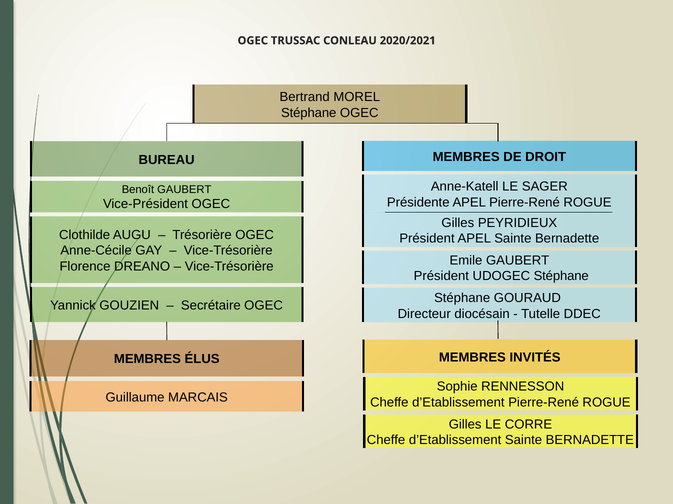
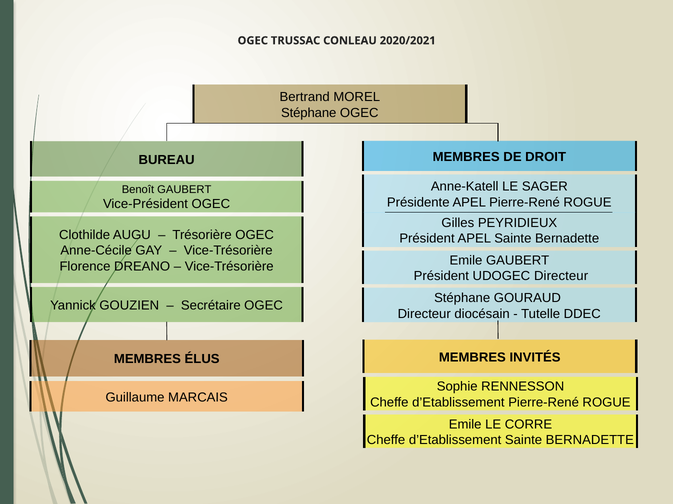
UDOGEC Stéphane: Stéphane -> Directeur (561, 277)
Gilles: Gilles -> Emile (465, 425)
